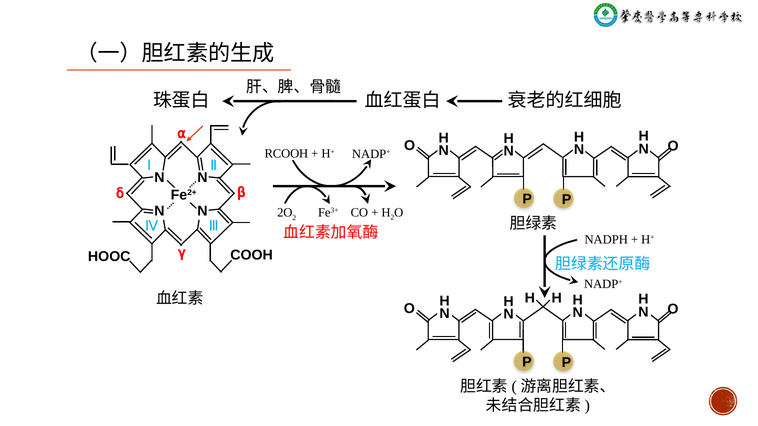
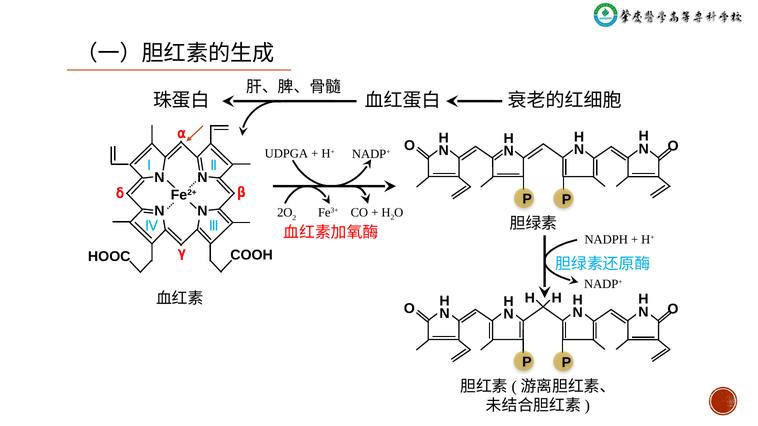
RCOOH: RCOOH -> UDPGA (286, 154)
